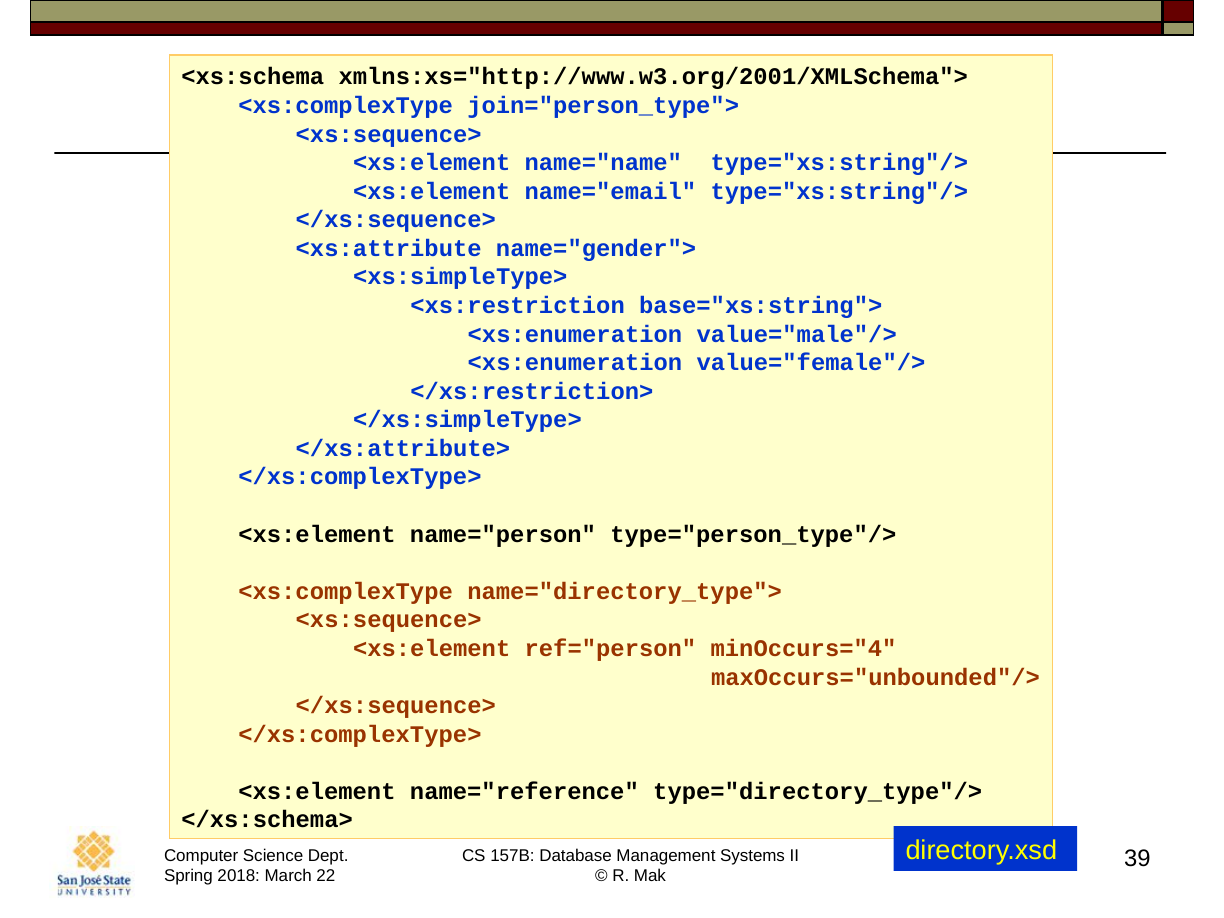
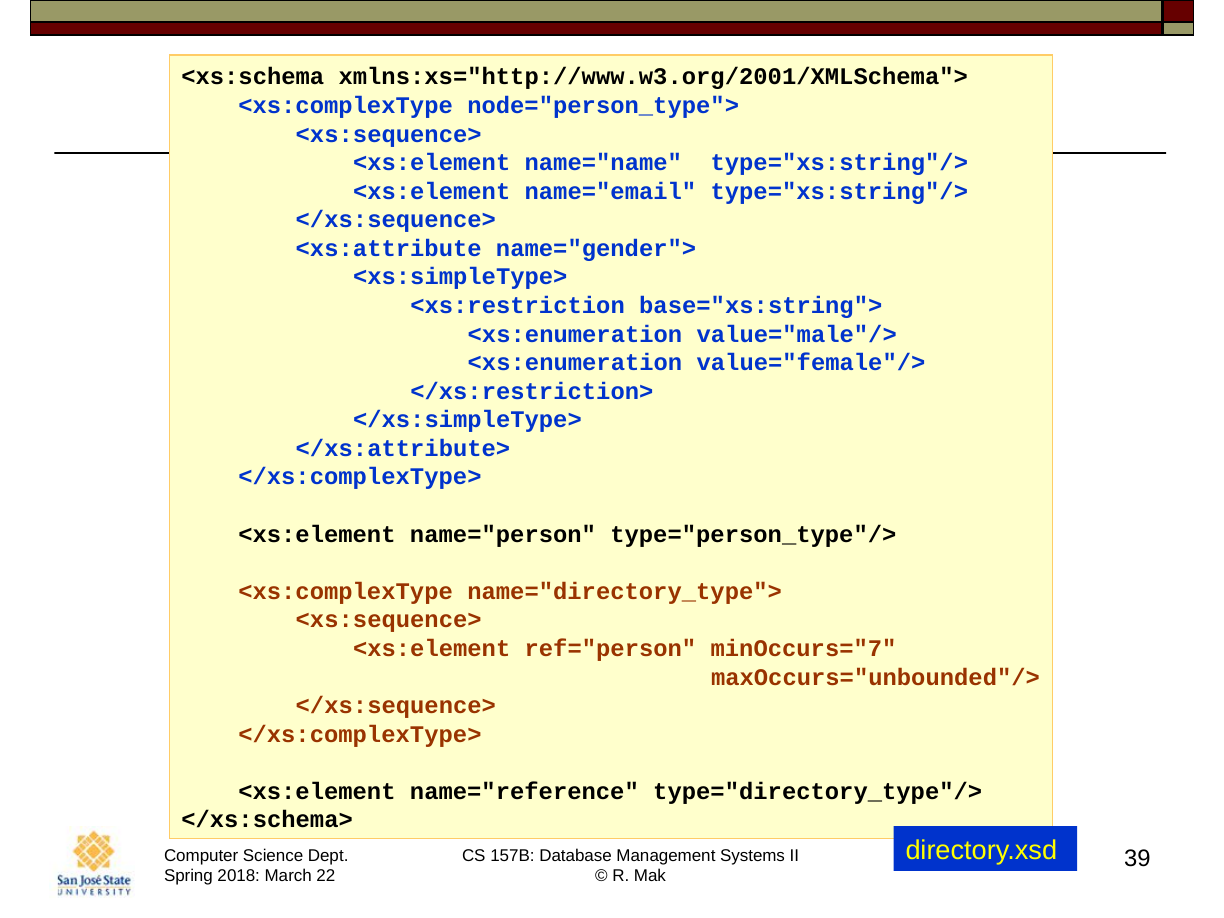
join="person_type">: join="person_type"> -> node="person_type"> (603, 106)
minOccurs="4: minOccurs="4 -> minOccurs="7 (804, 649)
